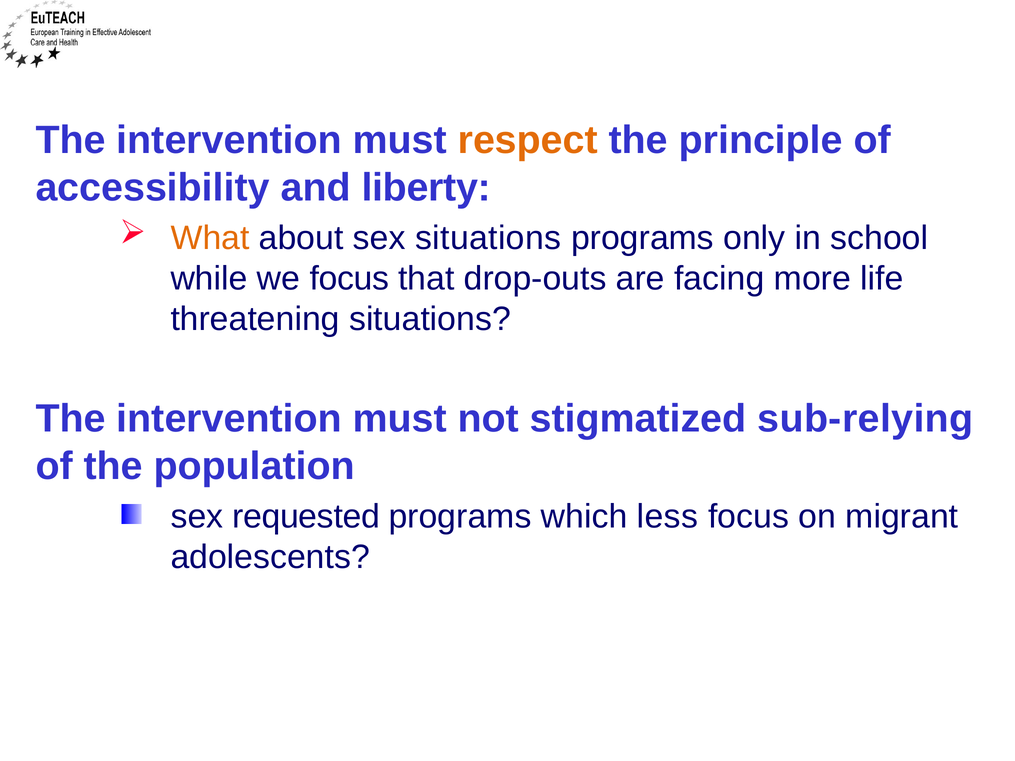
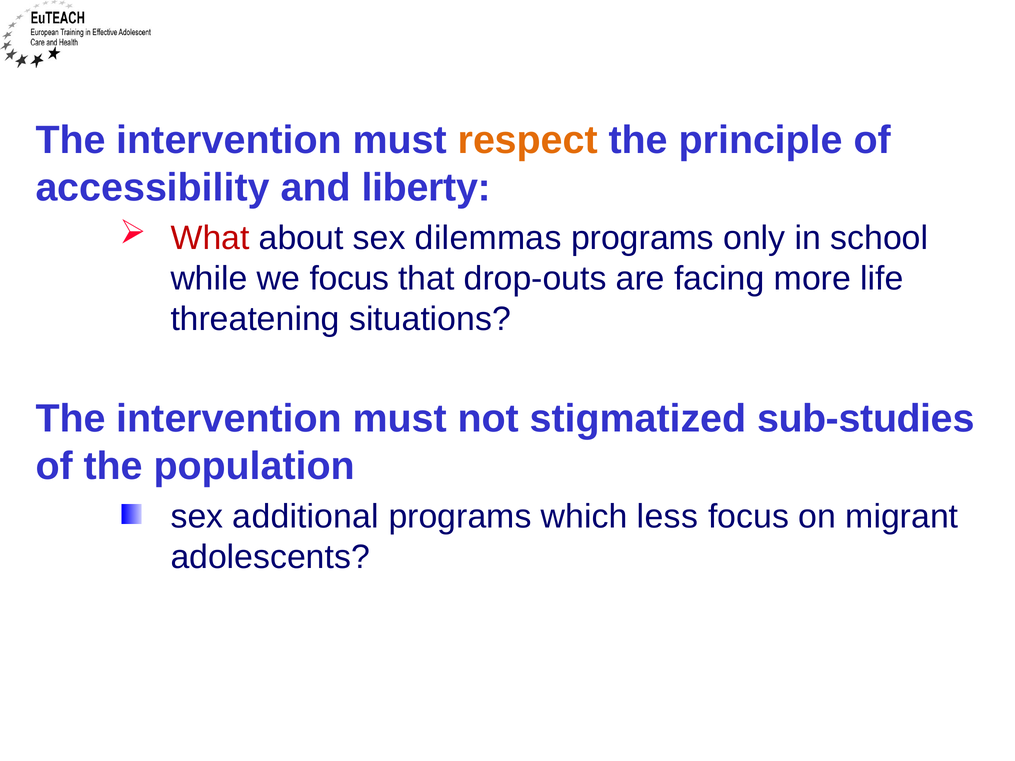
What colour: orange -> red (210, 238)
sex situations: situations -> dilemmas (488, 238)
sub-relying: sub-relying -> sub-studies (866, 419)
requested: requested -> additional (306, 517)
